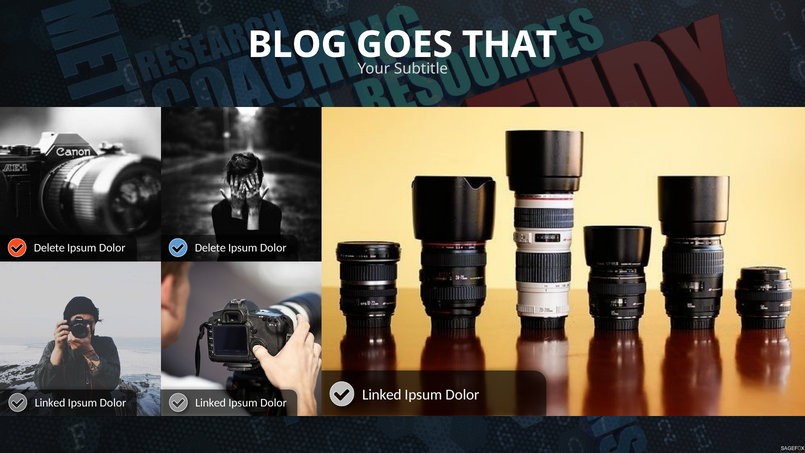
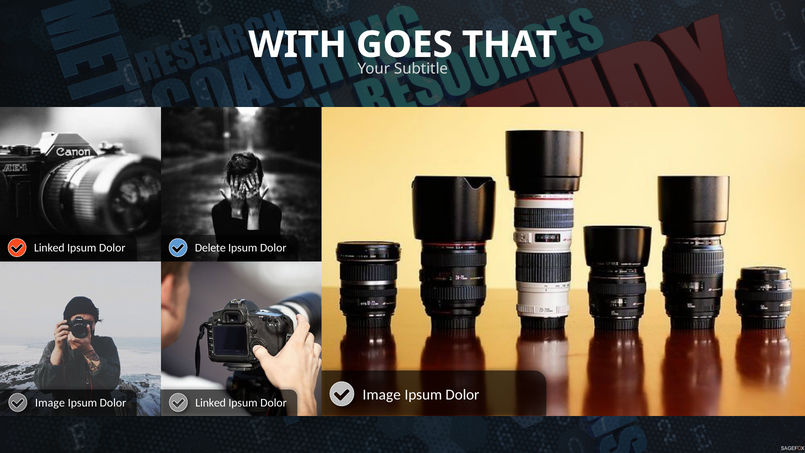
BLOG: BLOG -> WITH (298, 45)
Delete: Delete -> Linked (49, 248)
Linked: Linked -> Image (382, 395)
Linked: Linked -> Image (50, 403)
